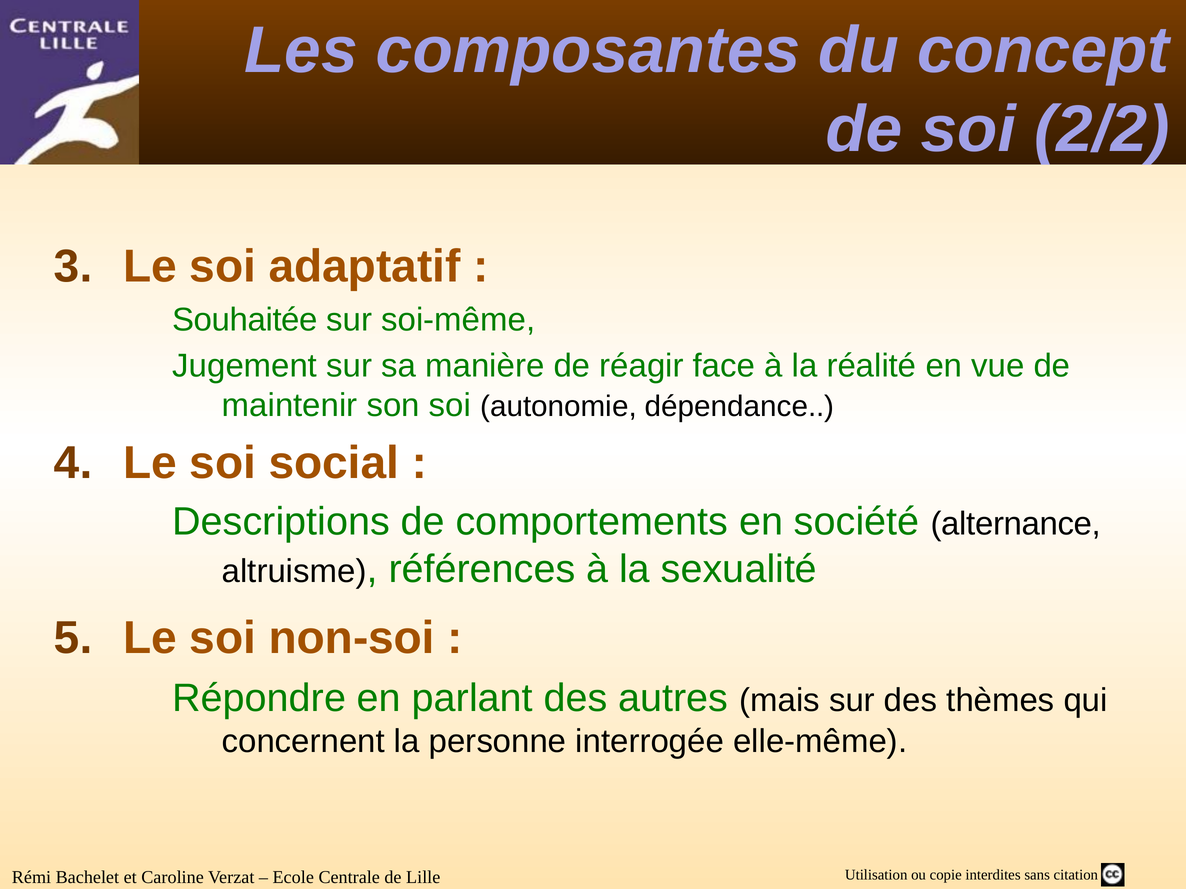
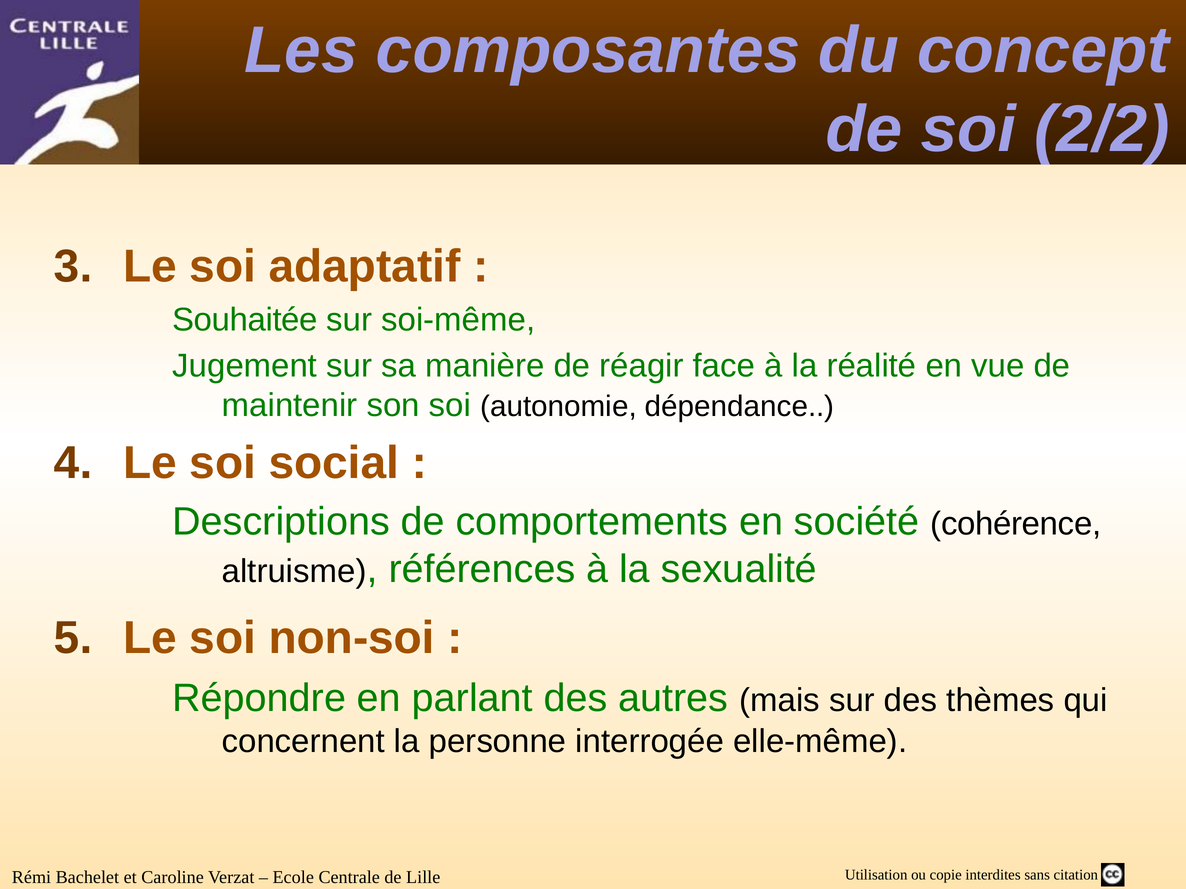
alternance: alternance -> cohérence (1016, 524)
